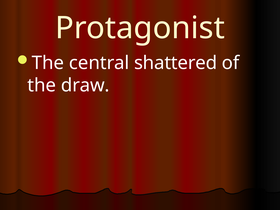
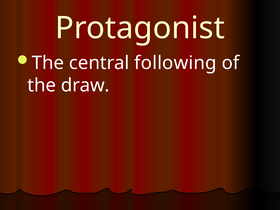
shattered: shattered -> following (175, 63)
